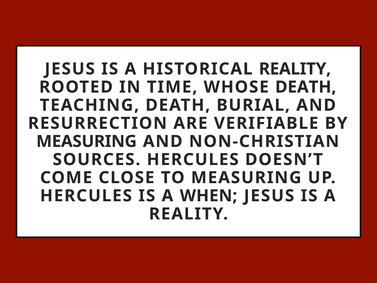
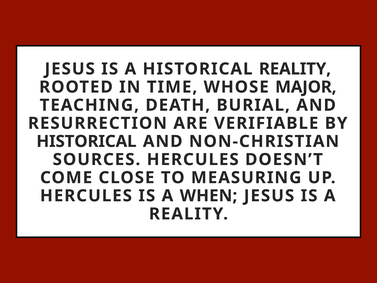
WHOSE DEATH: DEATH -> MAJOR (306, 87)
MEASURING: MEASURING -> HISTORICAL (86, 141)
